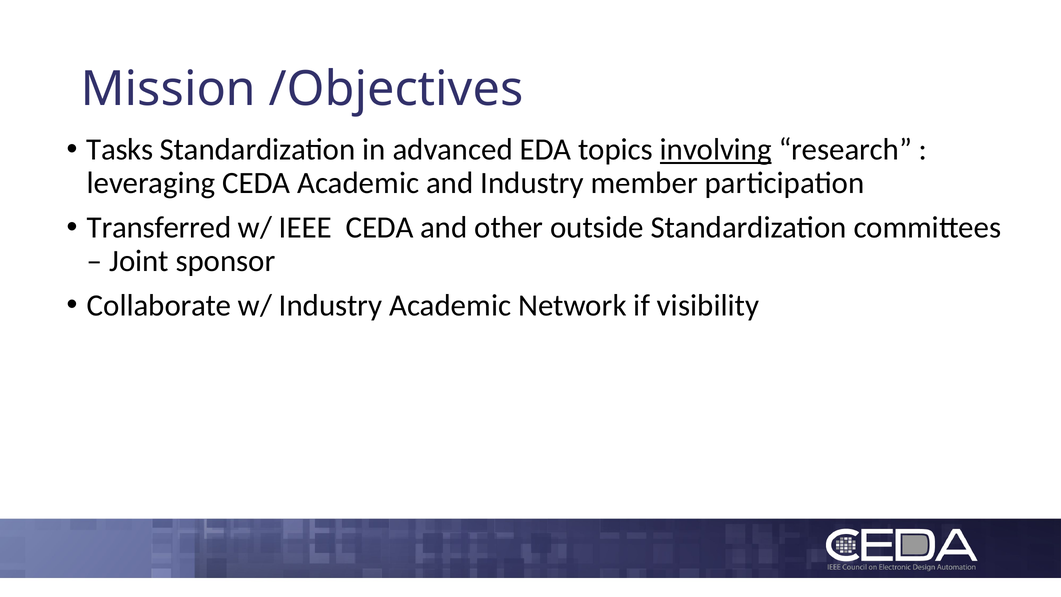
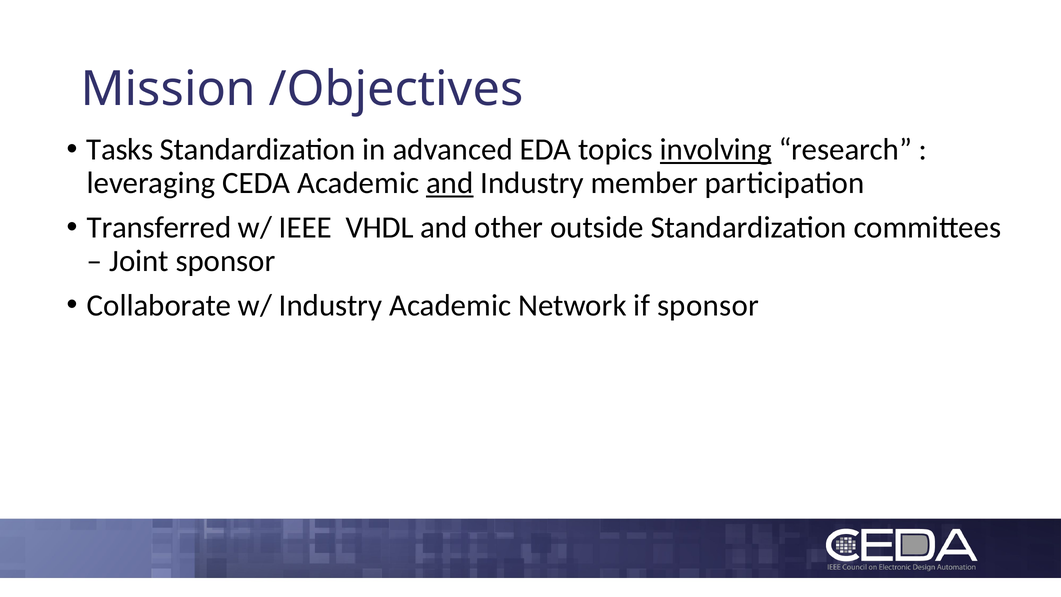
and underline: none -> present (450, 183)
IEEE CEDA: CEDA -> VHDL (380, 227)
if visibility: visibility -> sponsor (708, 305)
